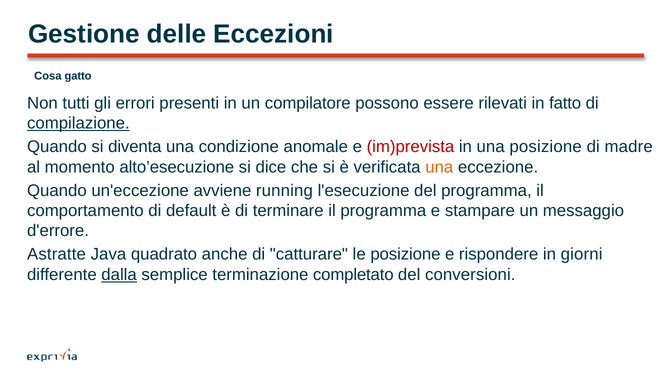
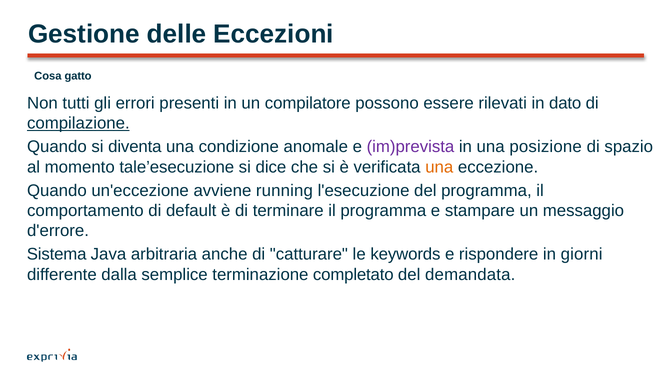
fatto: fatto -> dato (565, 103)
im)prevista colour: red -> purple (410, 147)
madre: madre -> spazio (629, 147)
alto’esecuzione: alto’esecuzione -> tale’esecuzione (177, 167)
Astratte: Astratte -> Sistema (57, 254)
quadrato: quadrato -> arbitraria (164, 254)
le posizione: posizione -> keywords (405, 254)
dalla underline: present -> none (119, 275)
conversioni: conversioni -> demandata (470, 275)
